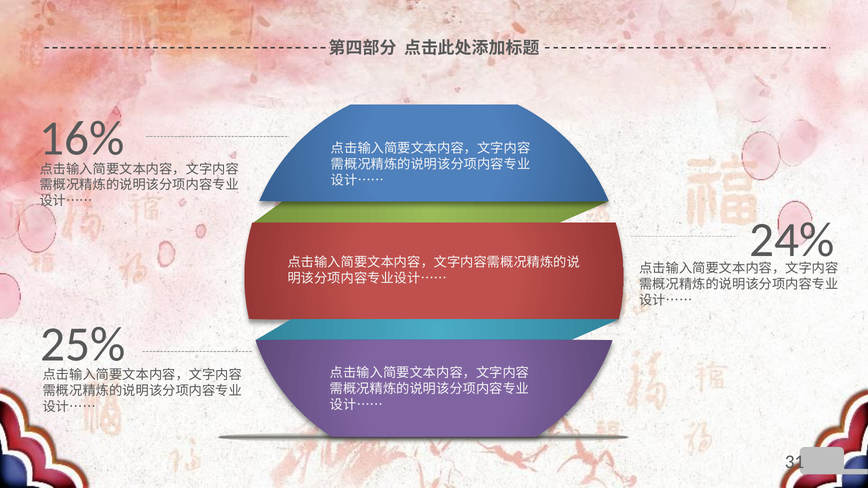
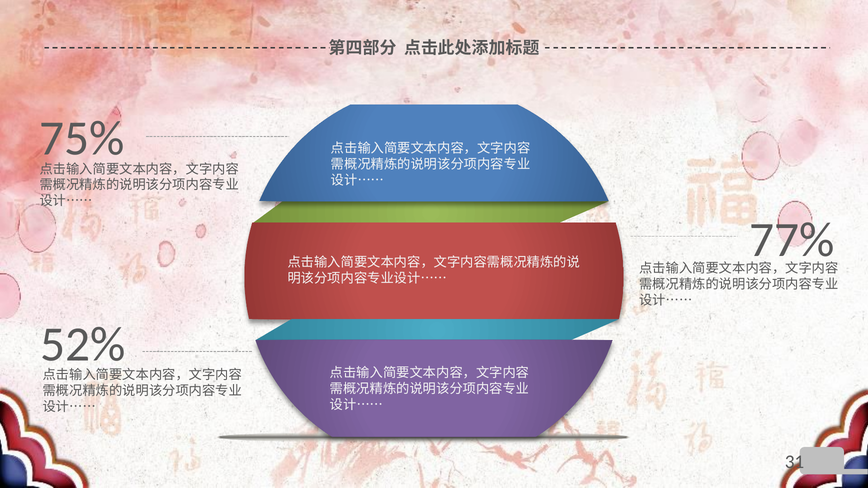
16%: 16% -> 75% (82, 138)
24%: 24% -> 77% (792, 240)
25%: 25% -> 52% (83, 345)
